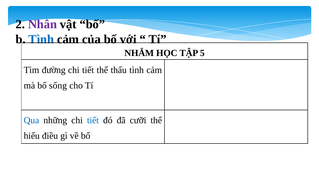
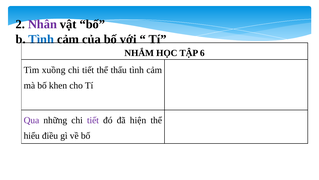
5: 5 -> 6 (202, 53)
đường: đường -> xuồng (54, 70)
sống: sống -> khen (58, 85)
Qua colour: blue -> purple (31, 120)
tiết colour: blue -> purple (93, 120)
cưỡi: cưỡi -> hiện (138, 120)
